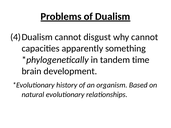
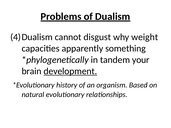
why cannot: cannot -> weight (145, 37)
time: time -> your (141, 60)
development underline: none -> present (70, 71)
